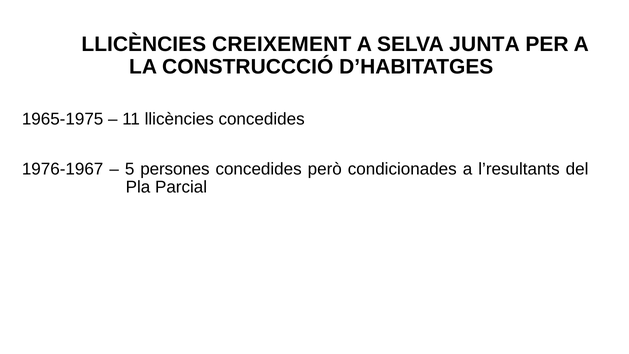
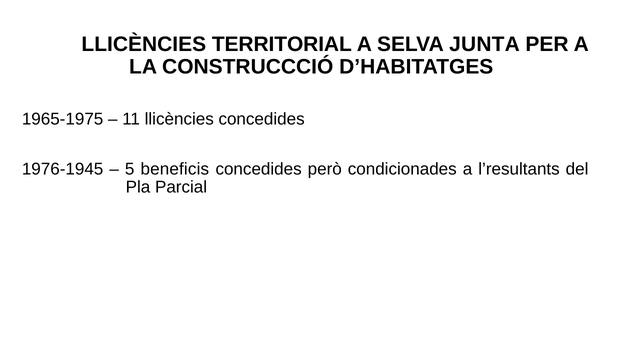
CREIXEMENT: CREIXEMENT -> TERRITORIAL (282, 44)
1976-1967: 1976-1967 -> 1976-1945 (63, 169)
persones: persones -> beneficis (175, 169)
